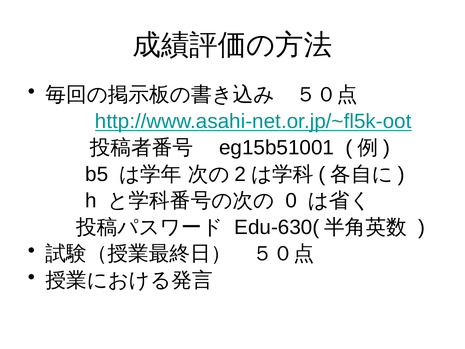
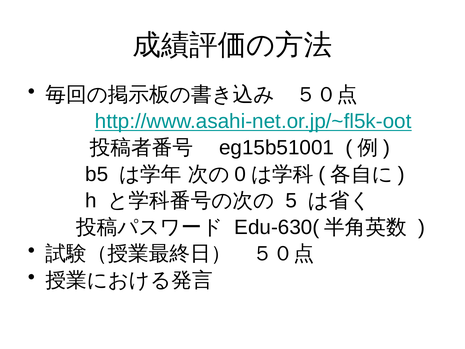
2: 2 -> 0 (240, 174)
0: 0 -> 5 (291, 201)
